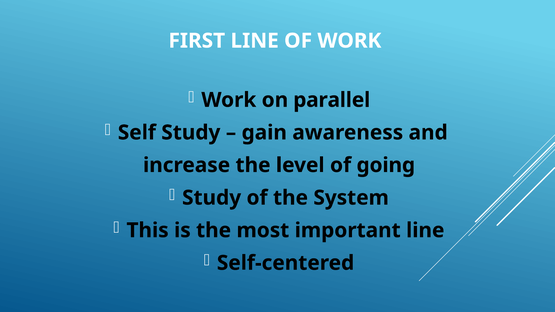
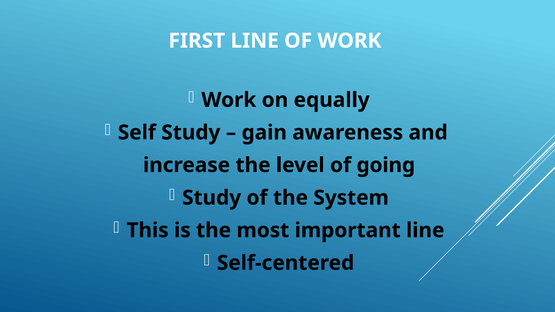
parallel: parallel -> equally (332, 100)
